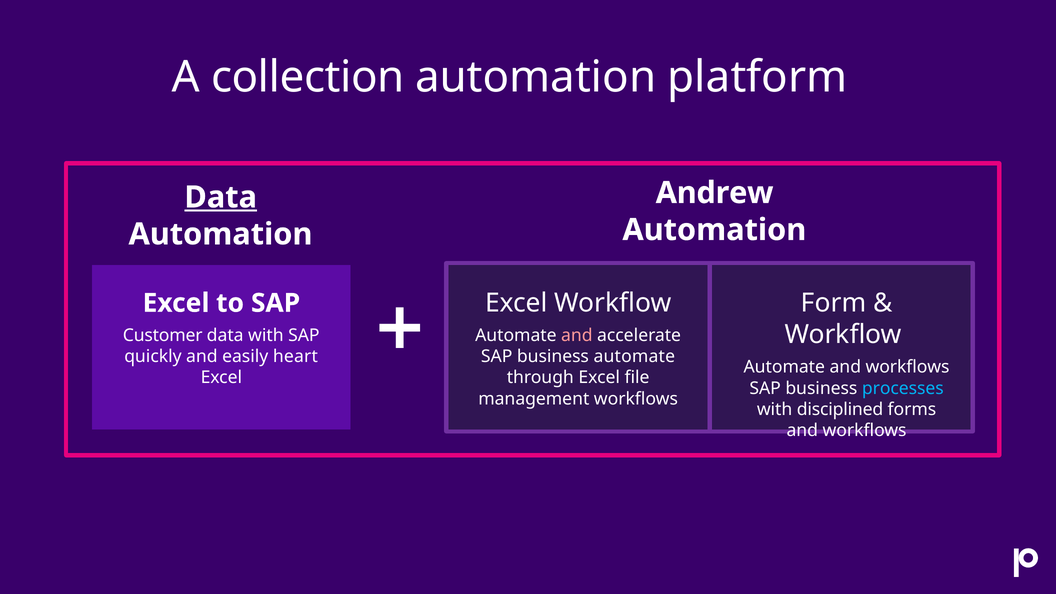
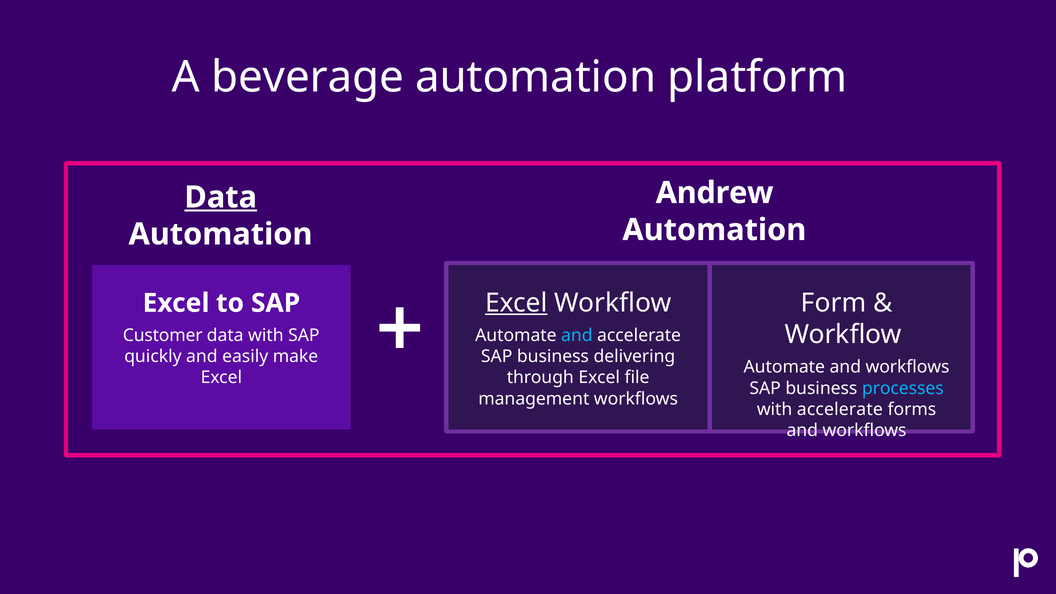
collection: collection -> beverage (308, 77)
Excel underline: none -> present (516, 303)
and colour: pink -> light blue (577, 335)
heart: heart -> make (296, 357)
business automate: automate -> delivering (634, 357)
with disciplined: disciplined -> accelerate (840, 409)
